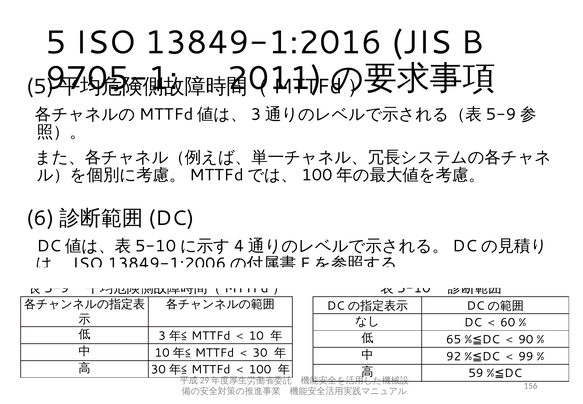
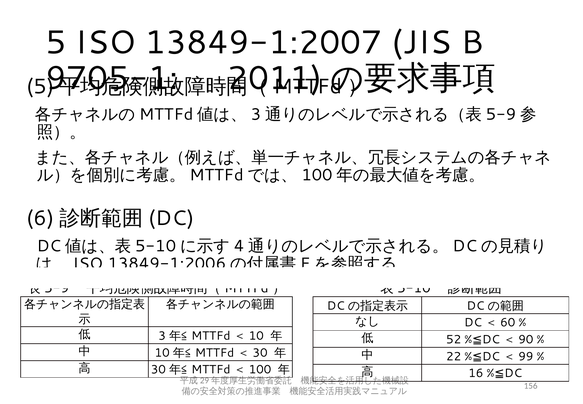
13849-1:2016: 13849-1:2016 -> 13849-1:2007 (263, 42)
65: 65 -> 52 (454, 339)
92: 92 -> 22 (454, 356)
59: 59 -> 16 (476, 373)
